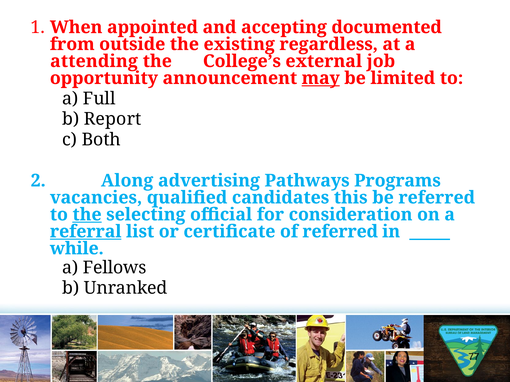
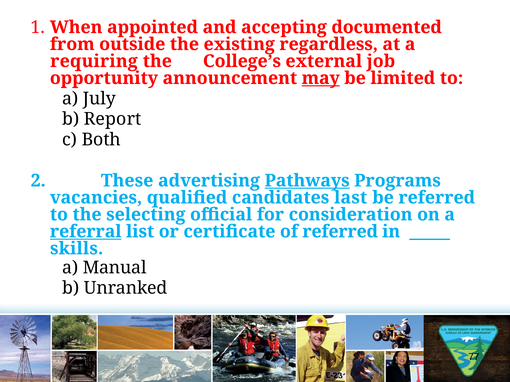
attending: attending -> requiring (94, 61)
Full: Full -> July (99, 99)
Along: Along -> These (127, 181)
Pathways underline: none -> present (307, 181)
this: this -> last (351, 198)
the underline: present -> none (87, 215)
while: while -> skills (77, 249)
Fellows: Fellows -> Manual (115, 268)
